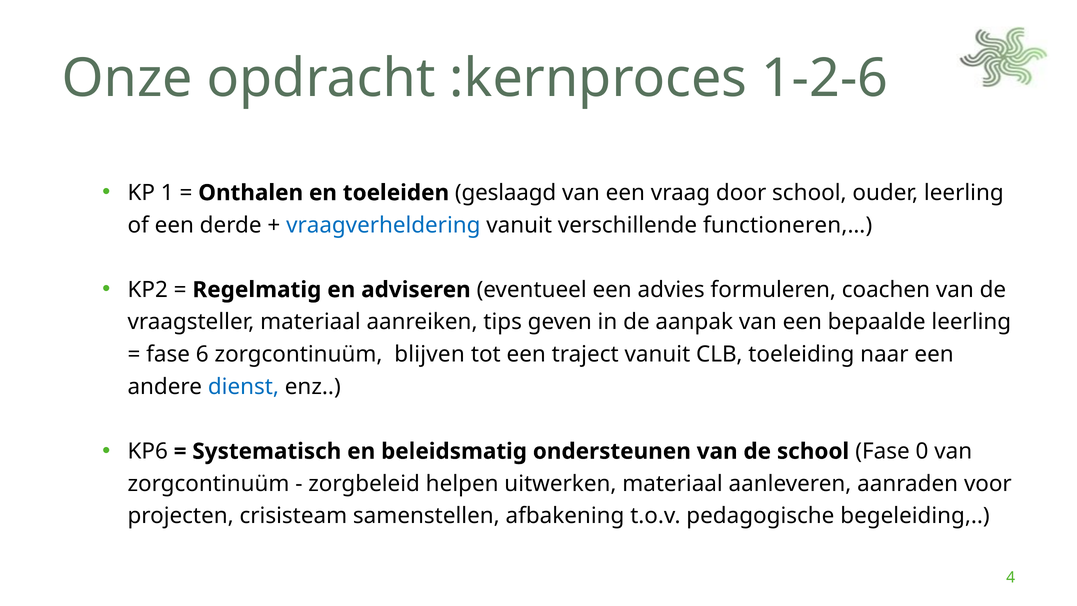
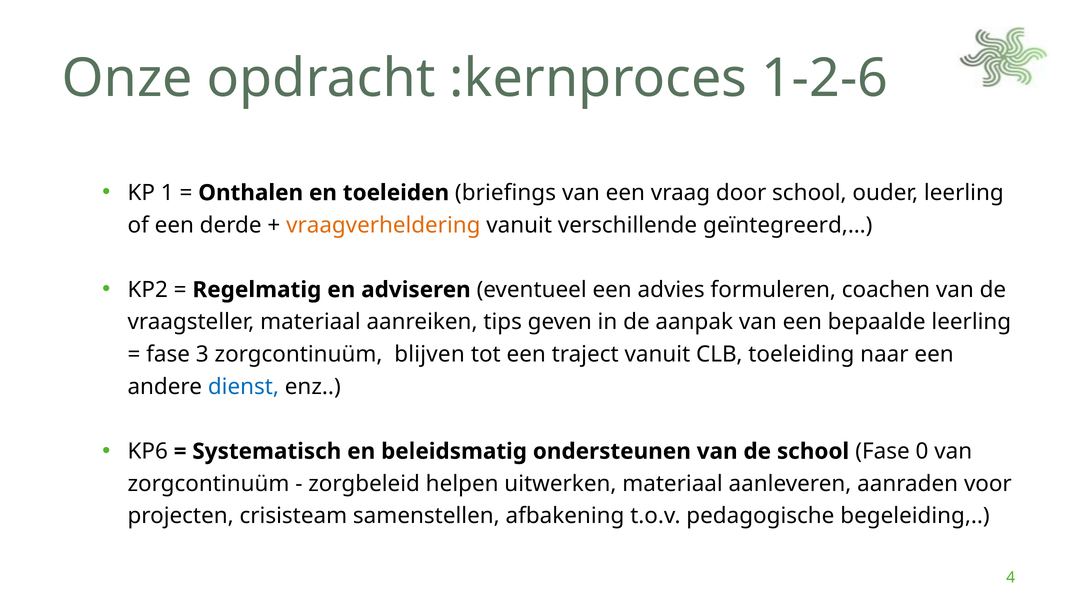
geslaagd: geslaagd -> briefings (505, 193)
vraagverheldering colour: blue -> orange (383, 225)
functioneren,…: functioneren,… -> geïntegreerd,… (788, 225)
6: 6 -> 3 (202, 354)
